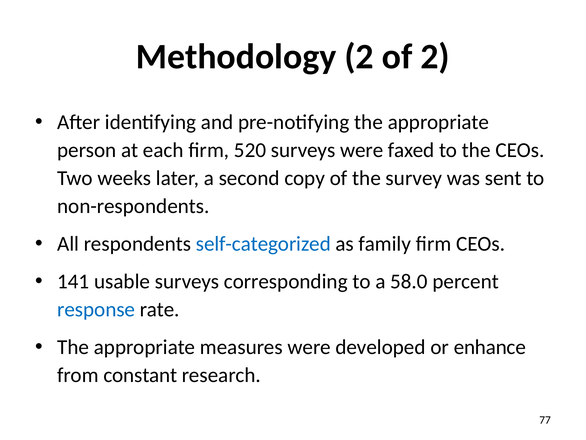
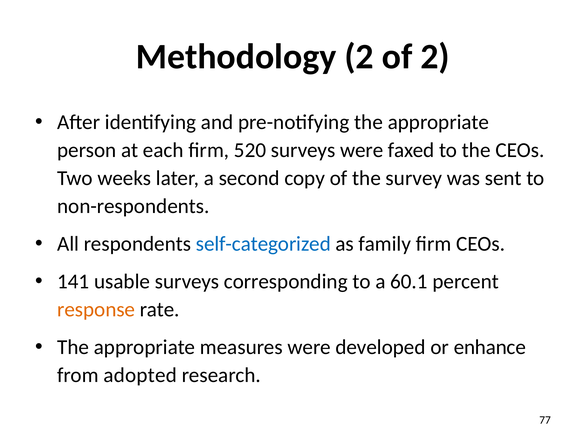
58.0: 58.0 -> 60.1 (409, 281)
response colour: blue -> orange (96, 309)
constant: constant -> adopted (140, 375)
